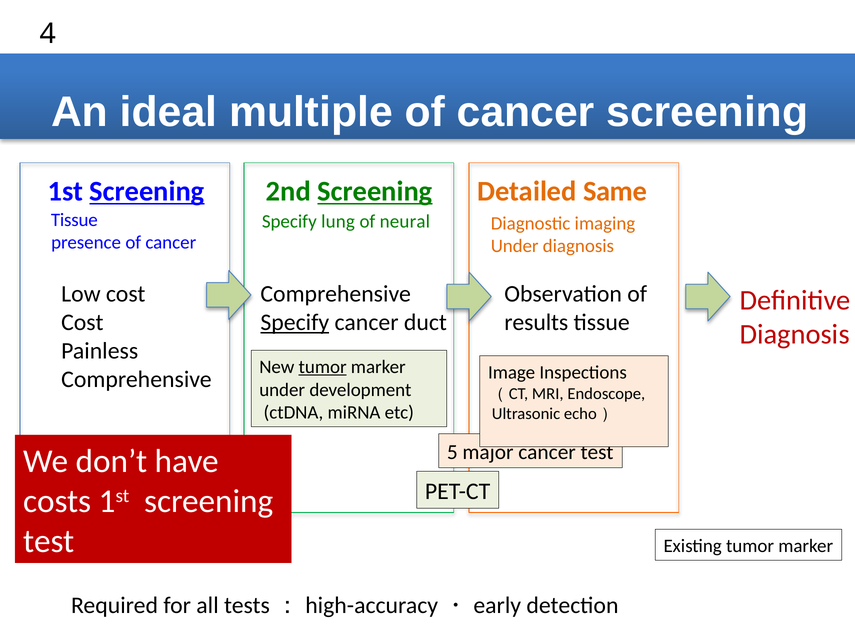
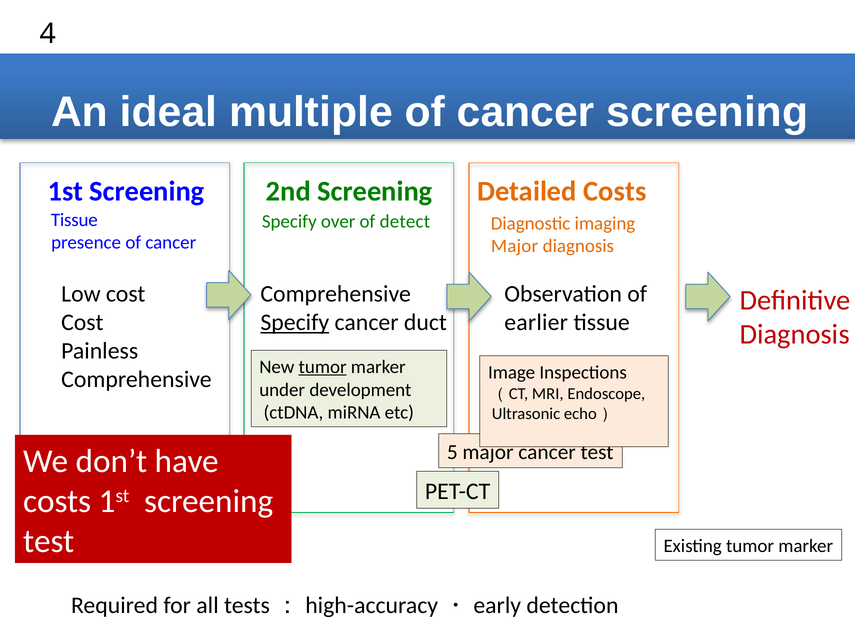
Screening underline: present -> none (147, 192)
Screening underline: present -> none (375, 192)
Detailed Same: Same -> Costs (615, 192)
lung: lung -> over (338, 222)
neural: neural -> detect (405, 222)
Under: Under -> Major (515, 246)
results: results -> earlier (536, 322)
